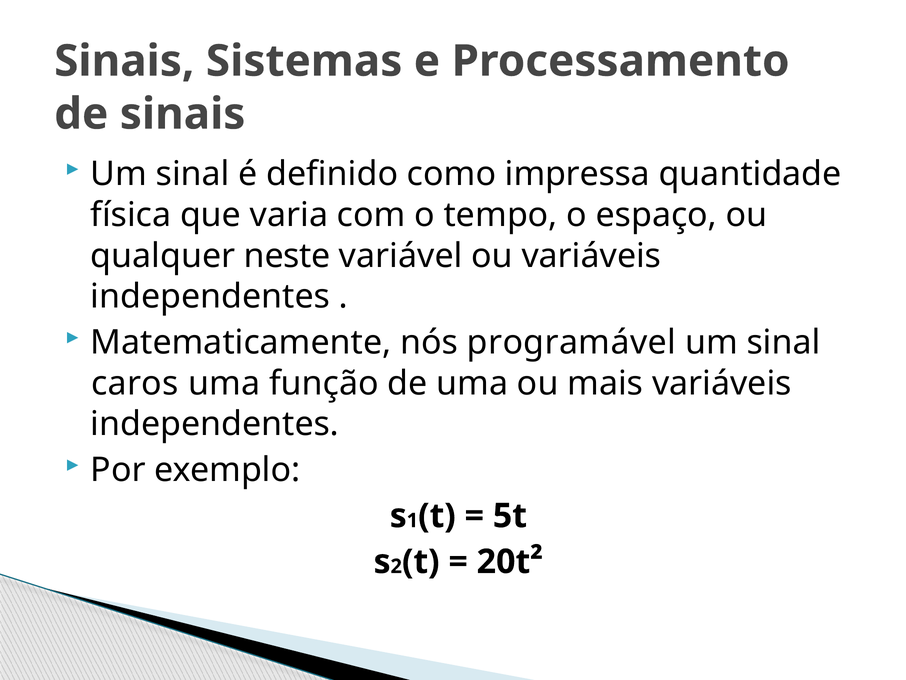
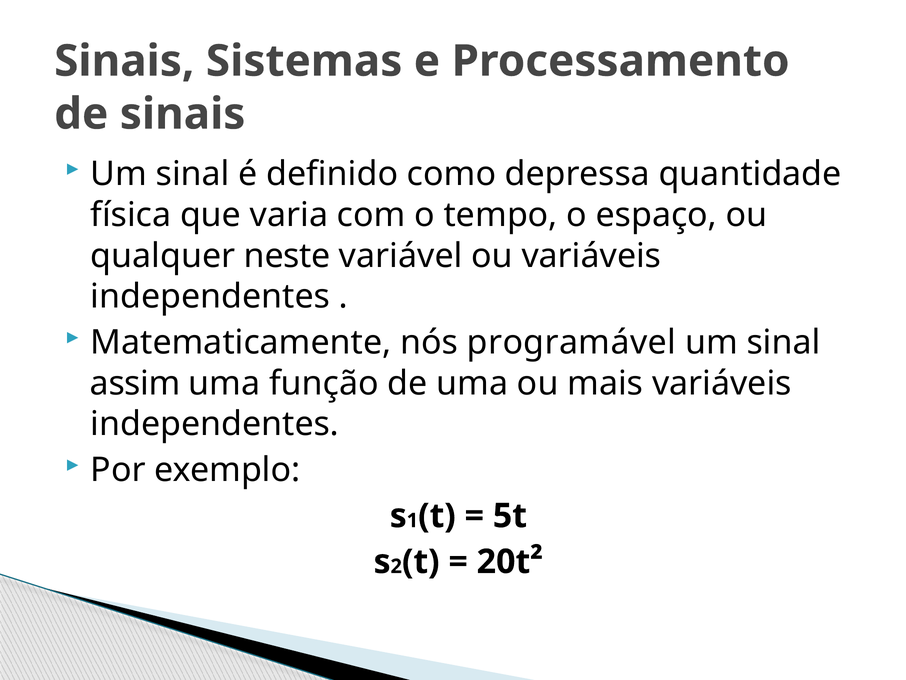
impressa: impressa -> depressa (577, 174)
caros: caros -> assim (135, 383)
